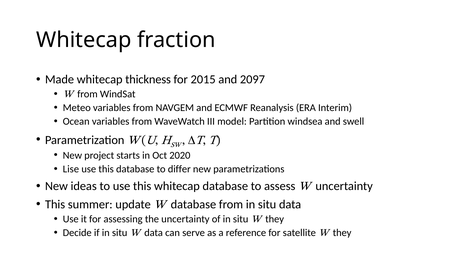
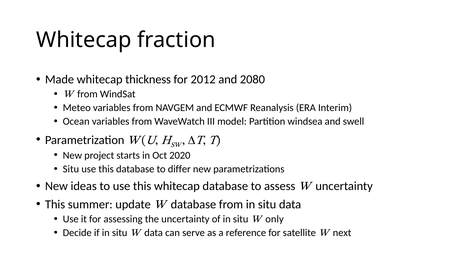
2015: 2015 -> 2012 (203, 79)
2097: 2097 -> 2080 (252, 79)
Lise: Lise -> Situ (71, 169)
they: they -> only (275, 219)
they: they -> next (342, 233)
